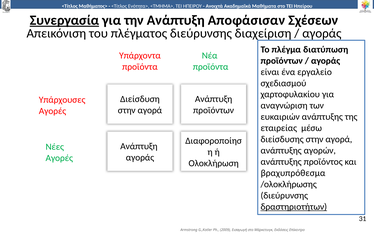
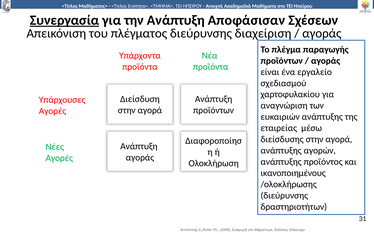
διατύπωση: διατύπωση -> παραγωγής (326, 49)
βραχυπρόθεσμα: βραχυπρόθεσμα -> ικανοποιημένους (293, 173)
δραστηριοτήτων underline: present -> none (294, 207)
